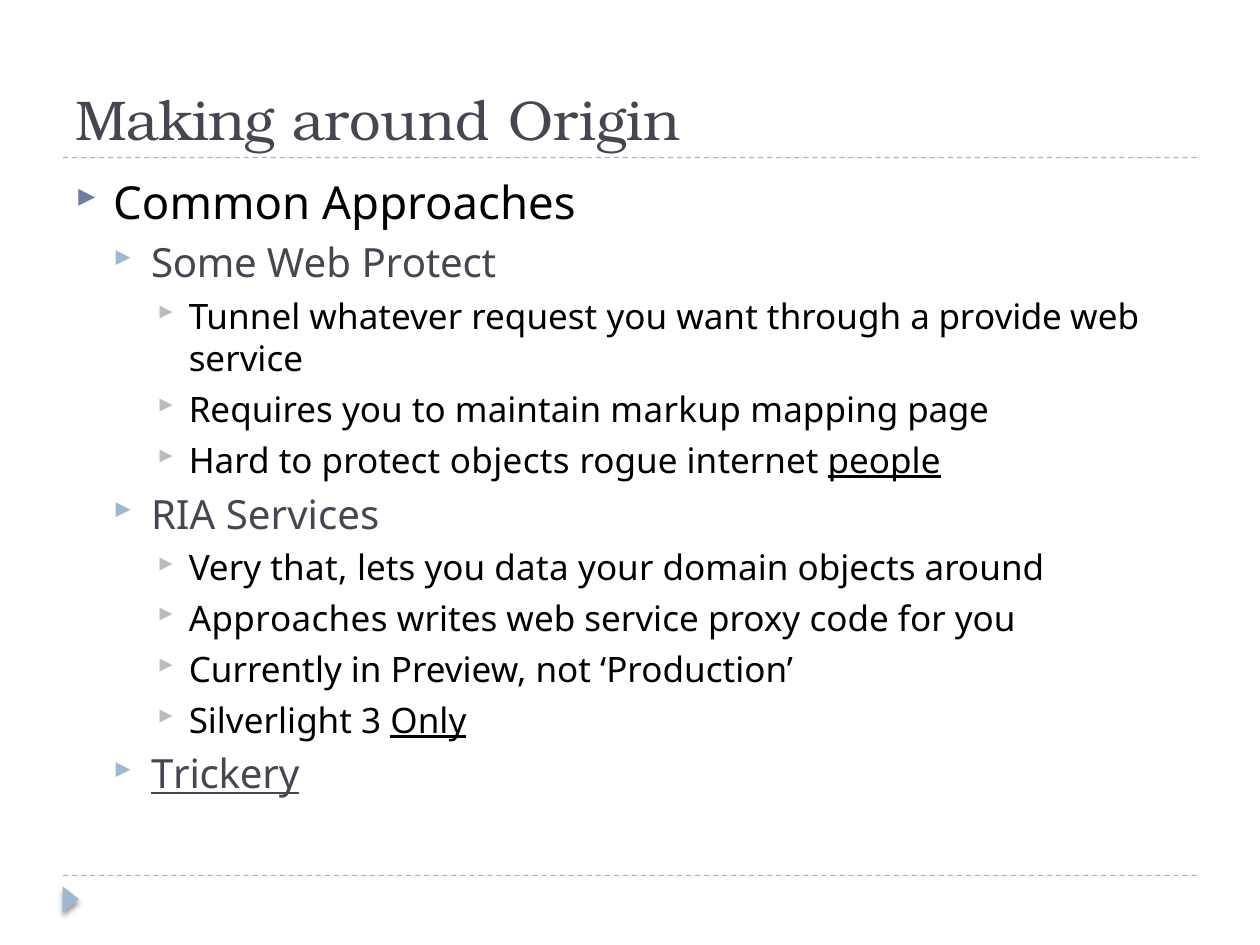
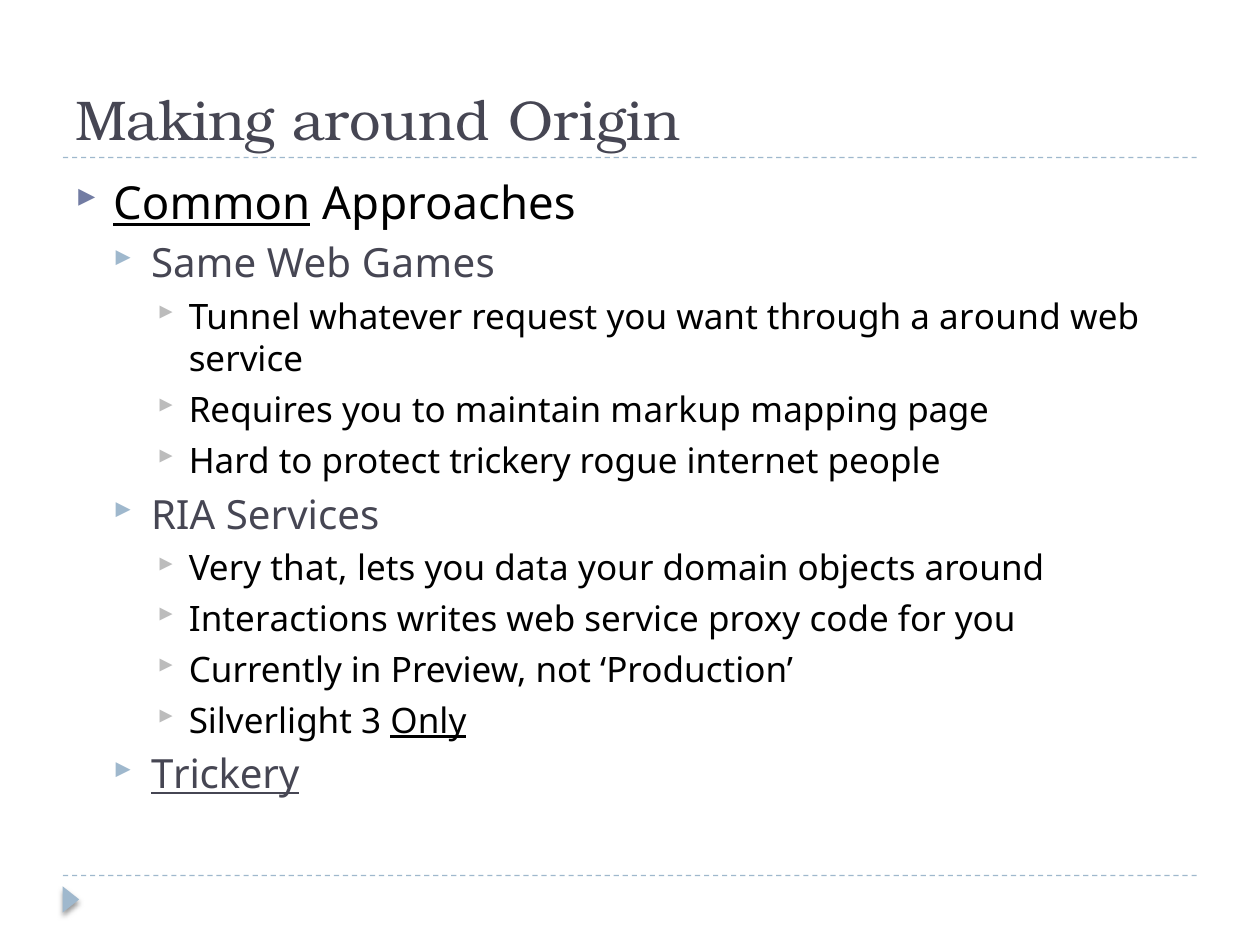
Common underline: none -> present (212, 205)
Some: Some -> Same (204, 264)
Web Protect: Protect -> Games (428, 264)
a provide: provide -> around (1000, 318)
protect objects: objects -> trickery (510, 461)
people underline: present -> none (884, 461)
Approaches: Approaches -> Interactions (288, 620)
